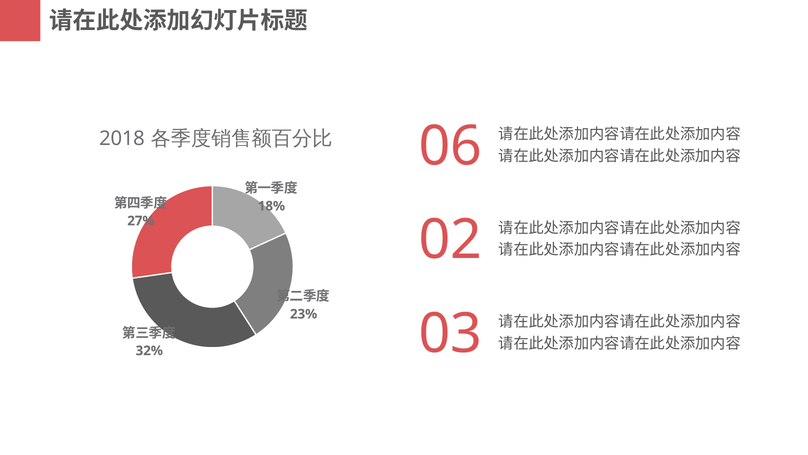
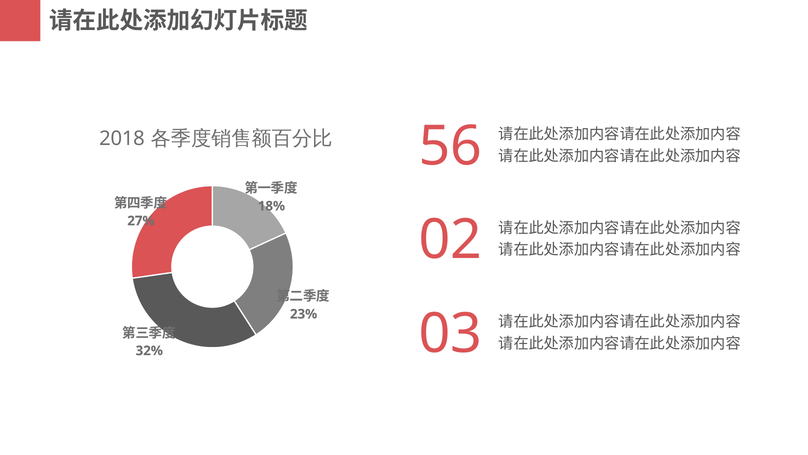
06: 06 -> 56 (450, 146)
